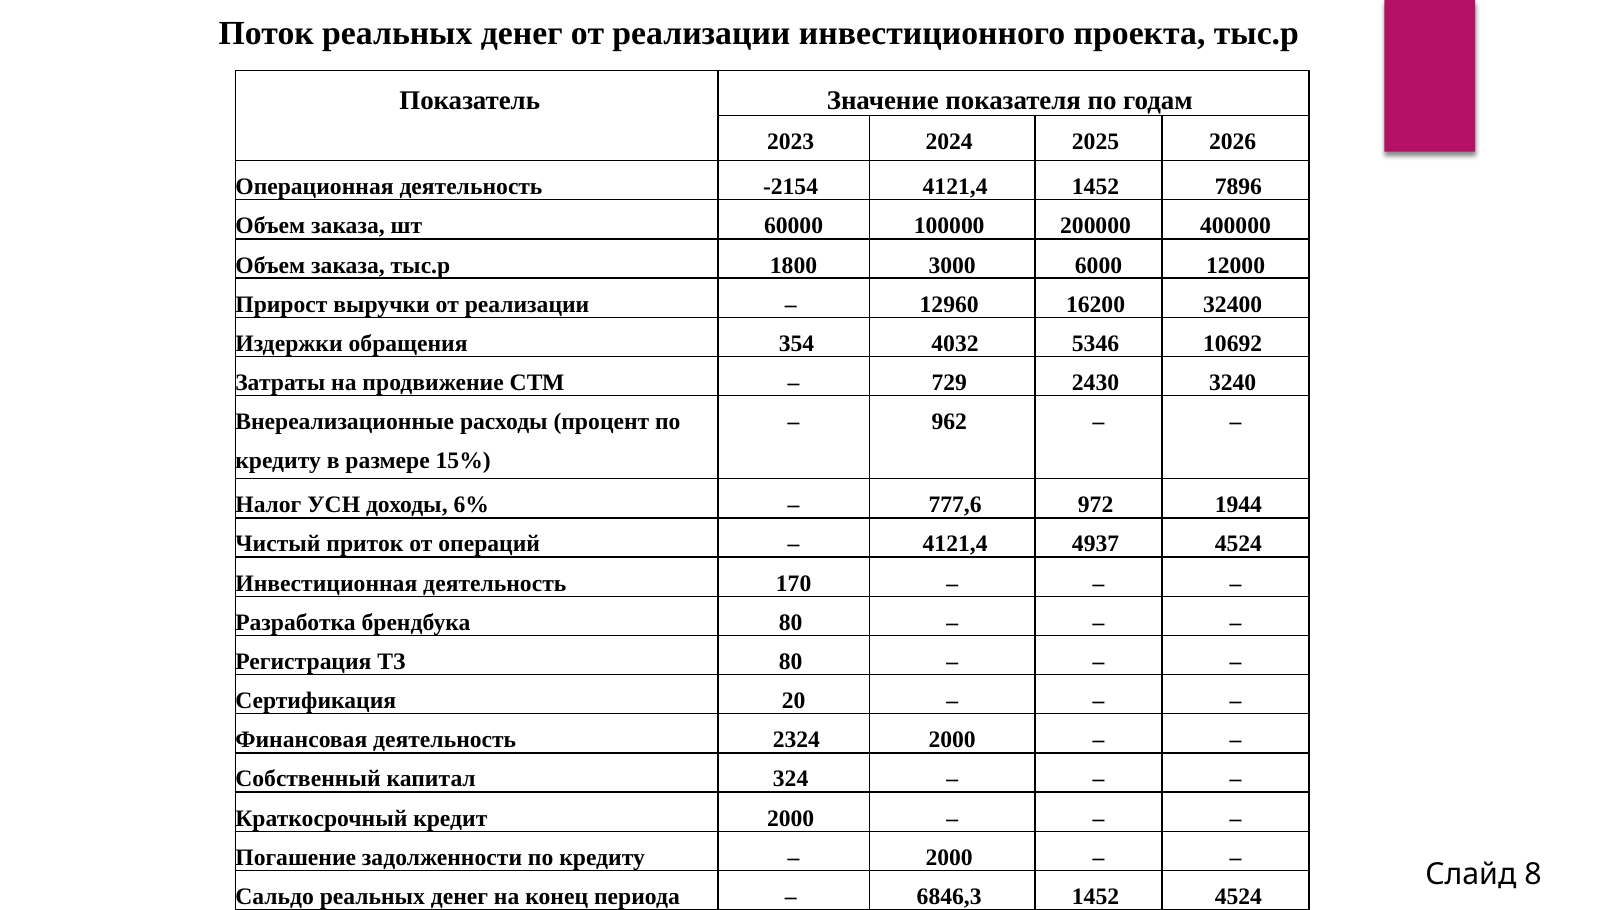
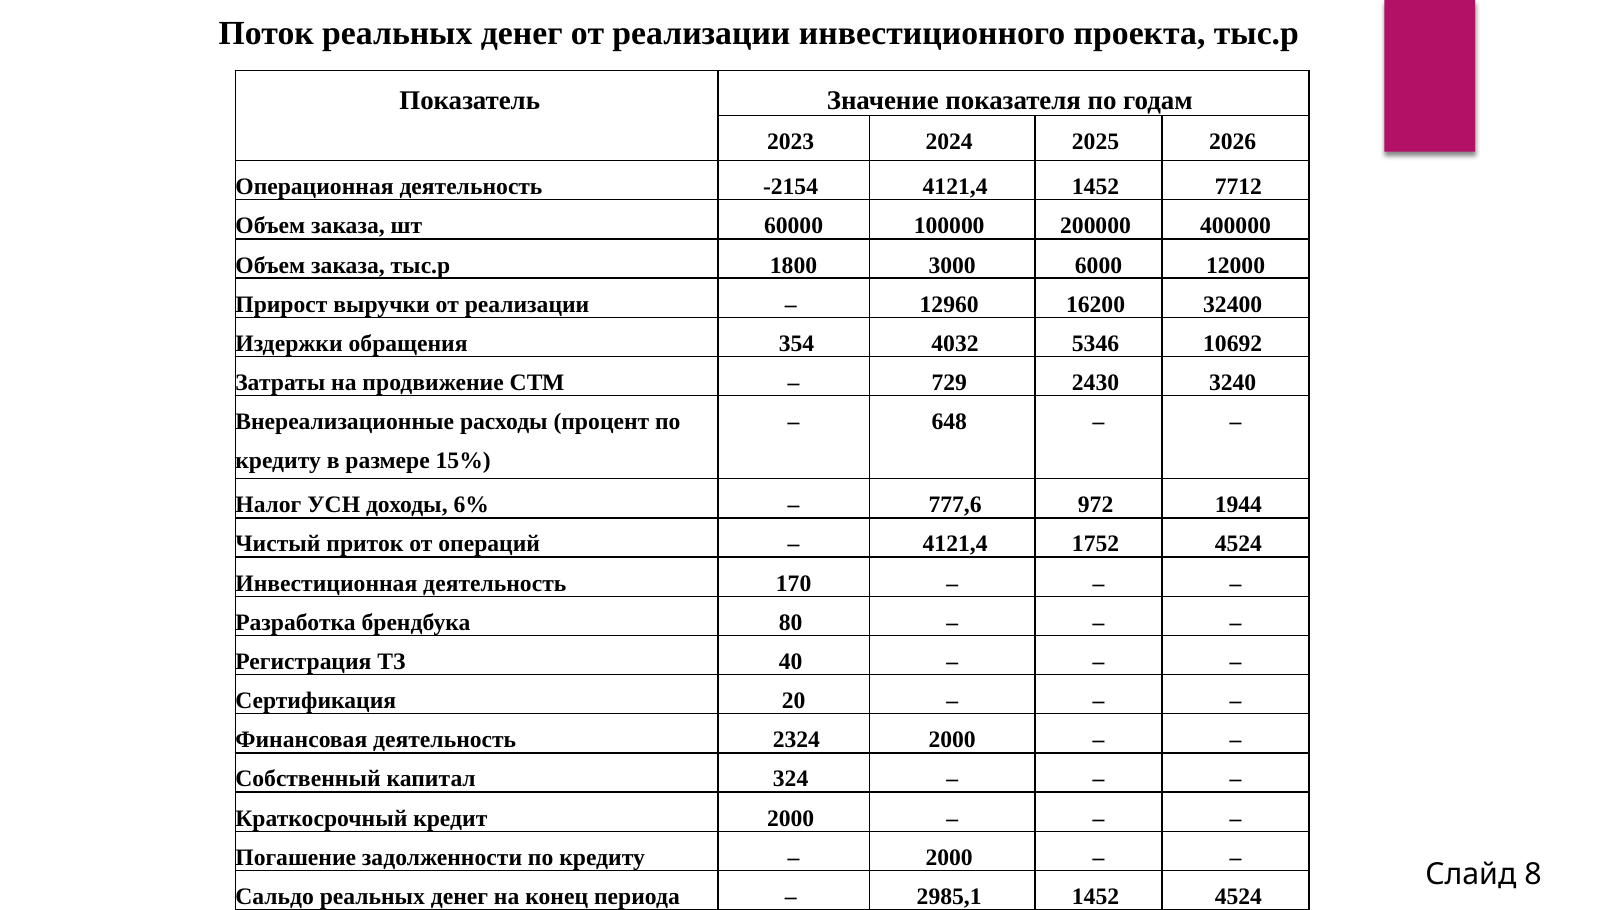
7896: 7896 -> 7712 (1238, 187)
962: 962 -> 648 (949, 422)
4937: 4937 -> 1752 (1096, 544)
ТЗ 80: 80 -> 40 (791, 661)
6846,3: 6846,3 -> 2985,1 (949, 896)
